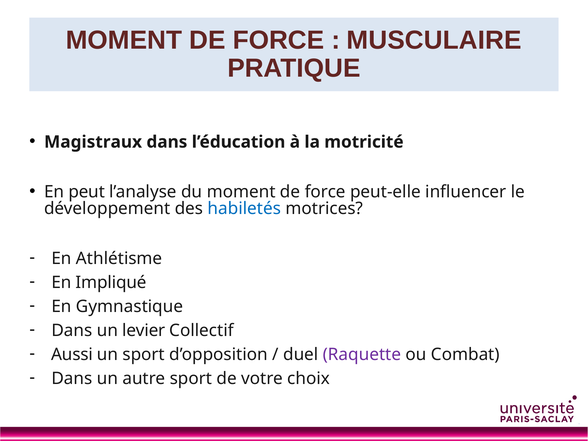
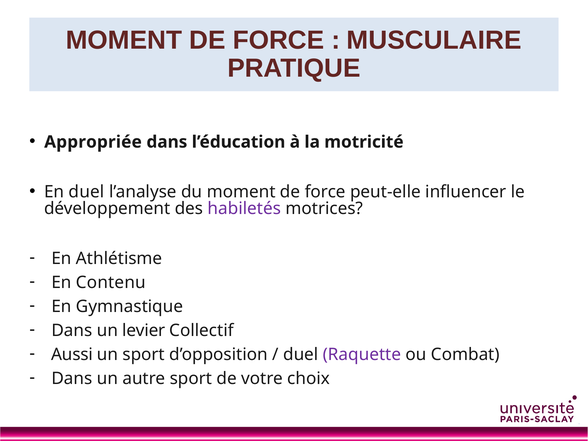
Magistraux: Magistraux -> Appropriée (93, 142)
En peut: peut -> duel (86, 192)
habiletés colour: blue -> purple (244, 208)
Impliqué: Impliqué -> Contenu (111, 282)
